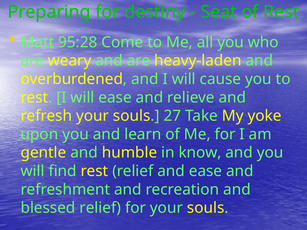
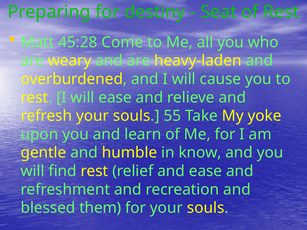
95:28: 95:28 -> 45:28 (78, 42)
27: 27 -> 55 (172, 116)
blessed relief: relief -> them (100, 208)
